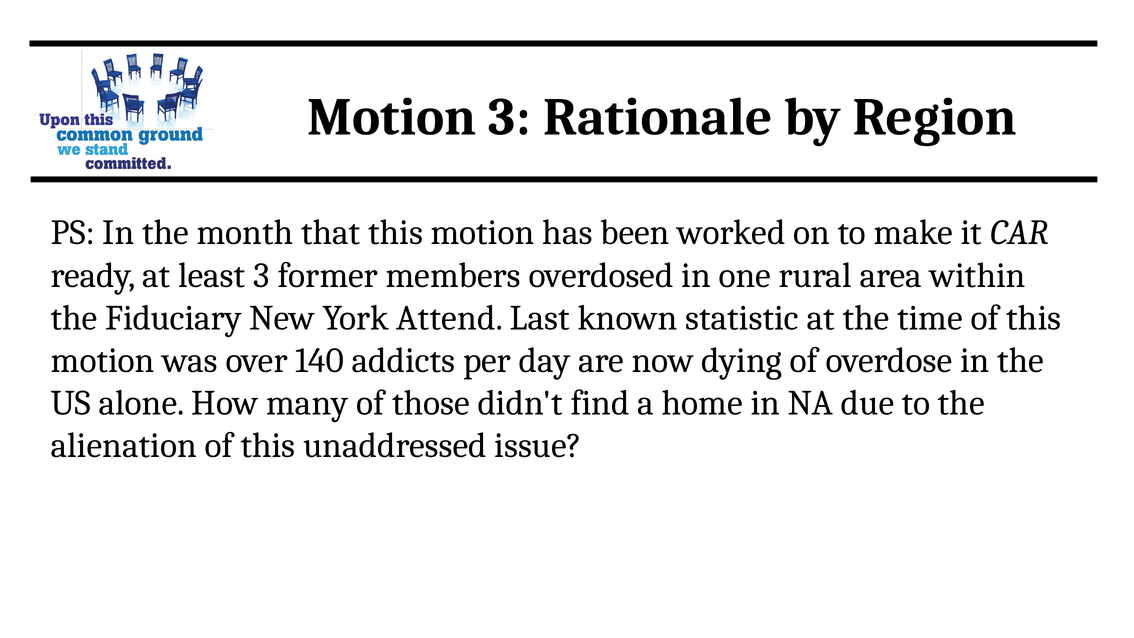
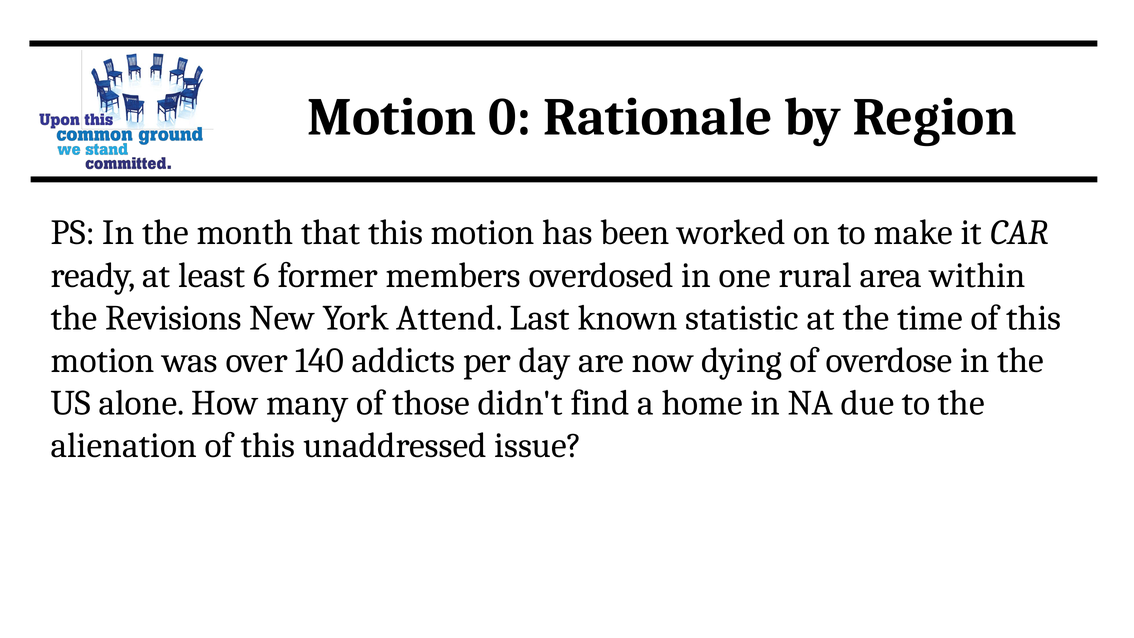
Motion 3: 3 -> 0 (510, 117)
least 3: 3 -> 6 (262, 275)
Fiduciary: Fiduciary -> Revisions (173, 318)
